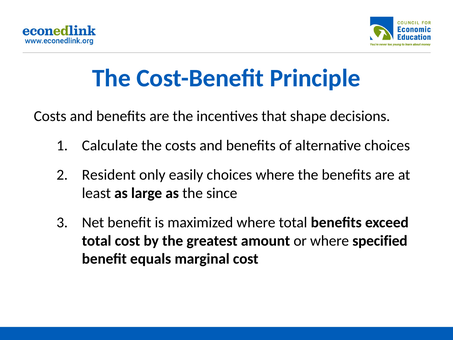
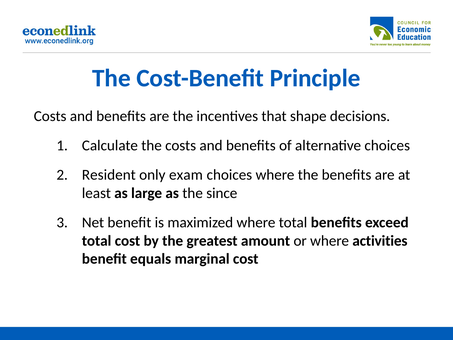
easily: easily -> exam (186, 175)
specified: specified -> activities (380, 241)
